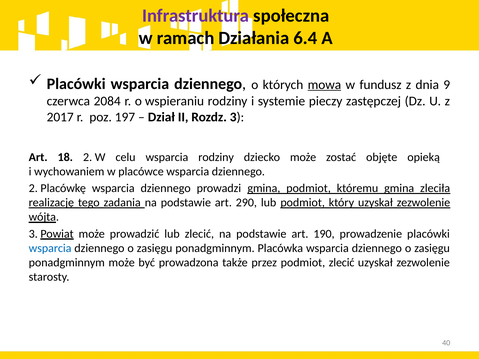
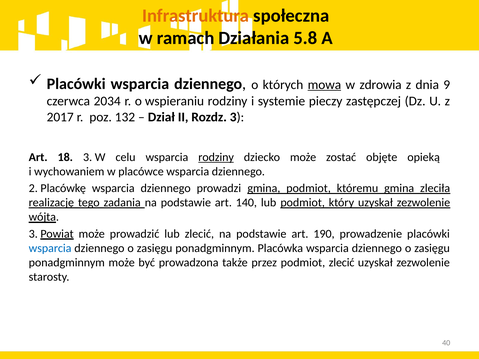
Infrastruktura colour: purple -> orange (196, 16)
6.4: 6.4 -> 5.8 (305, 38)
fundusz: fundusz -> zdrowia (381, 85)
2084: 2084 -> 2034 (107, 101)
197: 197 -> 132 (125, 117)
18 2: 2 -> 3 (88, 157)
rodziny underline: none -> present (216, 157)
290: 290 -> 140 (246, 203)
